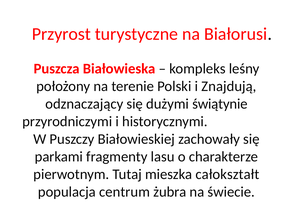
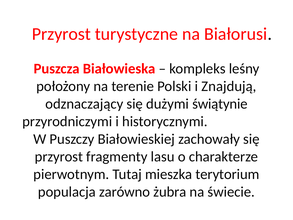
parkami: parkami -> przyrost (59, 156)
całokształt: całokształt -> terytorium (227, 174)
centrum: centrum -> zarówno (125, 192)
